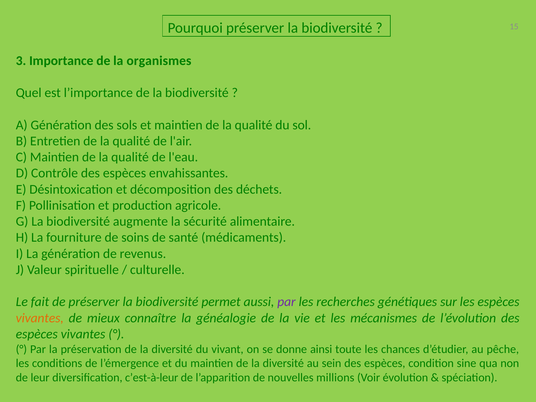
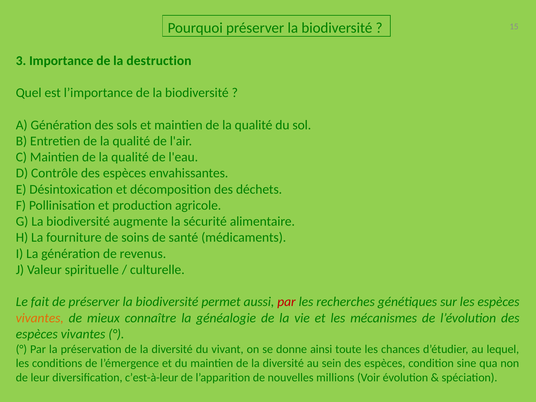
organismes: organismes -> destruction (159, 61)
par colour: purple -> red (286, 302)
pêche: pêche -> lequel (503, 349)
